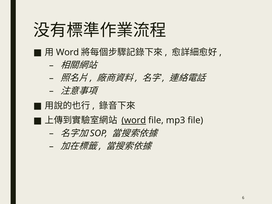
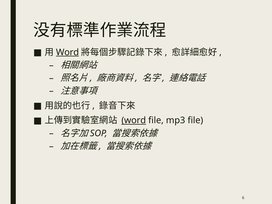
Word underline: none -> present (67, 52)
